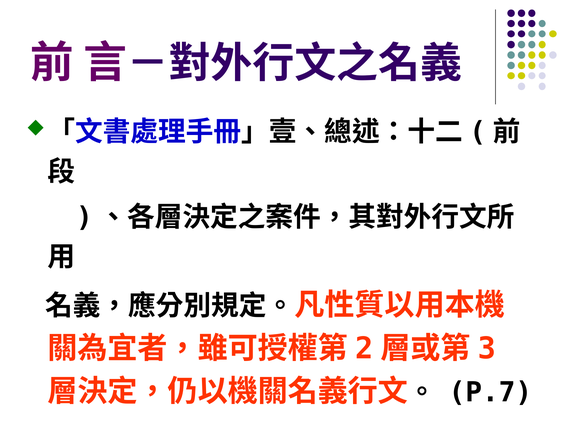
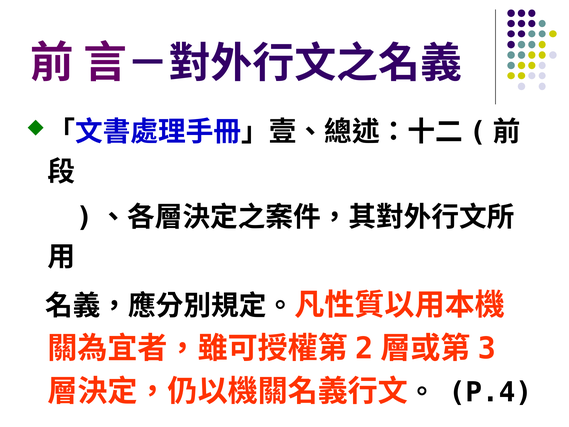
P.7: P.7 -> P.4 (490, 392)
